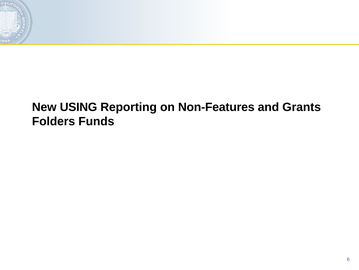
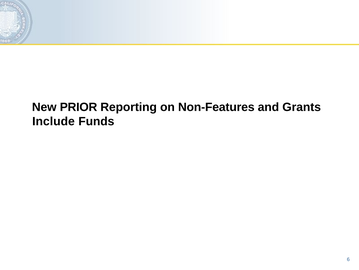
USING: USING -> PRIOR (79, 107)
Folders: Folders -> Include (53, 121)
